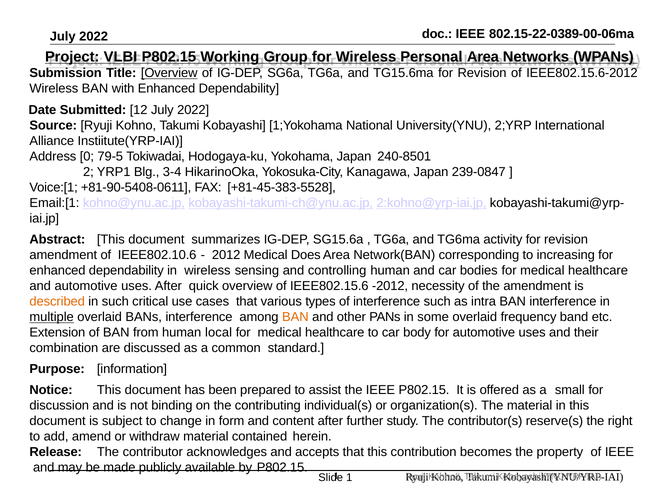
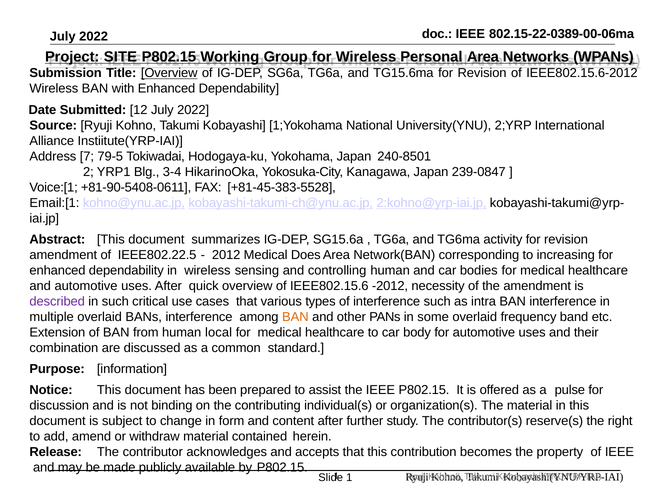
VLBI: VLBI -> SITE (120, 57)
0: 0 -> 7 (87, 157)
IEEE802.10.6: IEEE802.10.6 -> IEEE802.22.5 (157, 256)
described colour: orange -> purple (57, 302)
multiple underline: present -> none (52, 318)
small: small -> pulse (570, 391)
